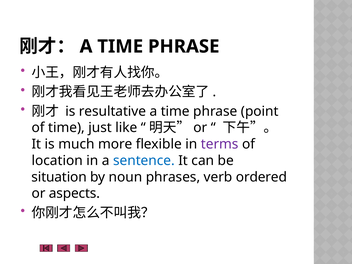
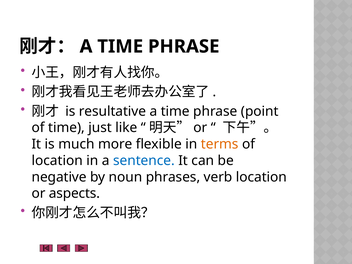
terms colour: purple -> orange (220, 144)
situation: situation -> negative (59, 177)
verb ordered: ordered -> location (261, 177)
